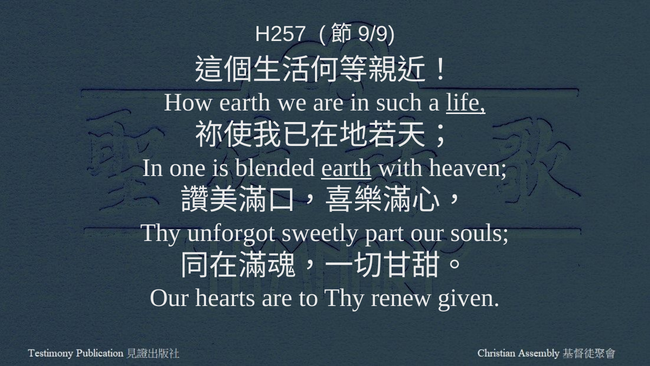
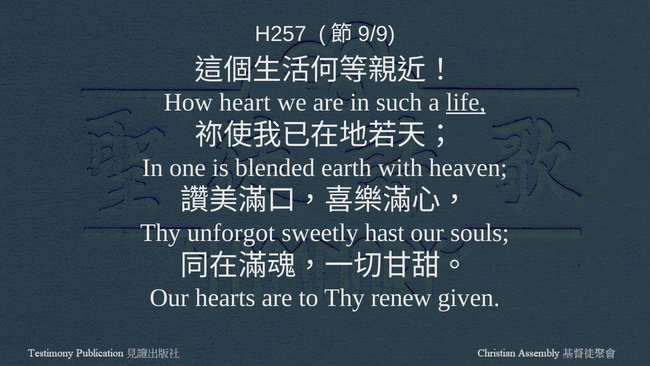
How earth: earth -> heart (245, 102)
earth underline: present -> none (346, 167)
part: part -> hast (385, 233)
